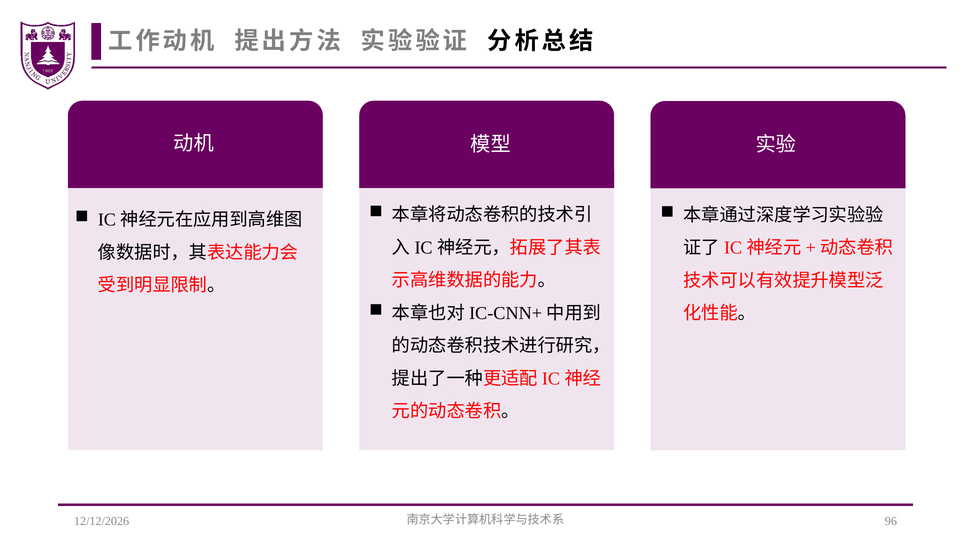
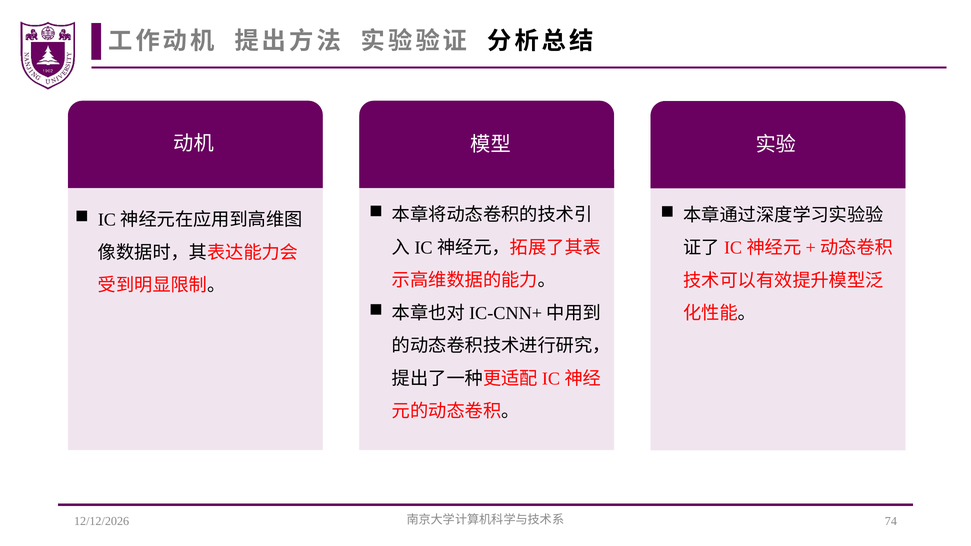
96: 96 -> 74 (891, 522)
